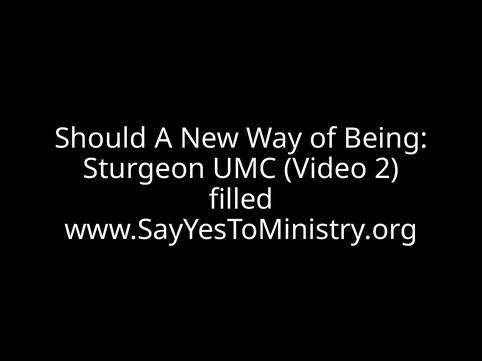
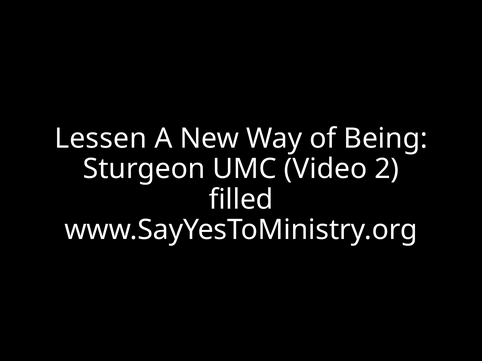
Should: Should -> Lessen (101, 139)
